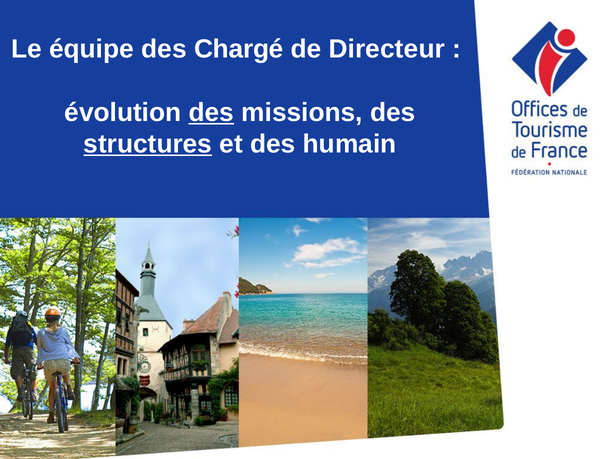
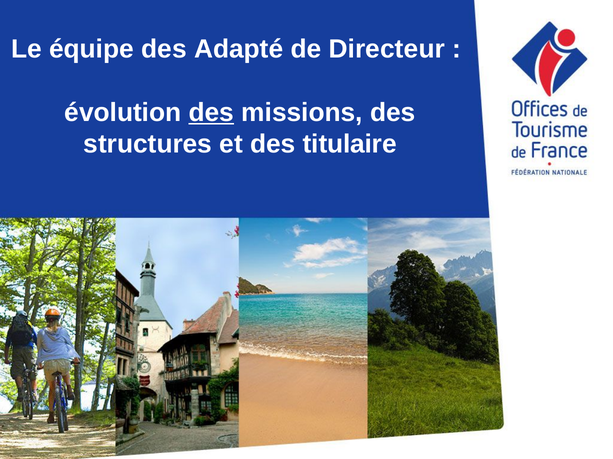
Chargé: Chargé -> Adapté (239, 49)
structures underline: present -> none (148, 144)
humain: humain -> titulaire (350, 144)
